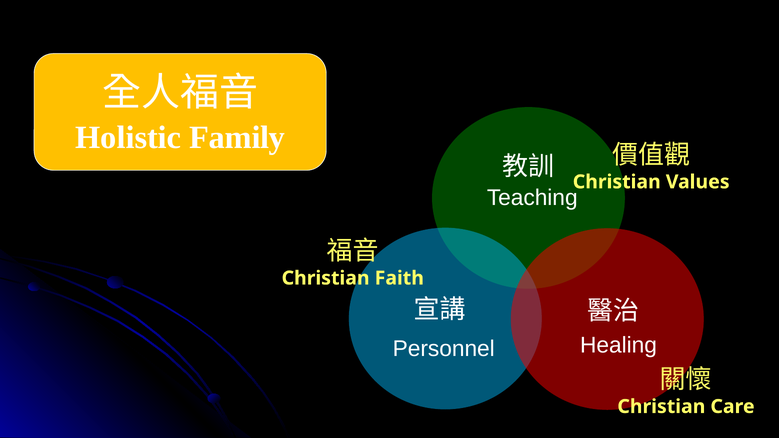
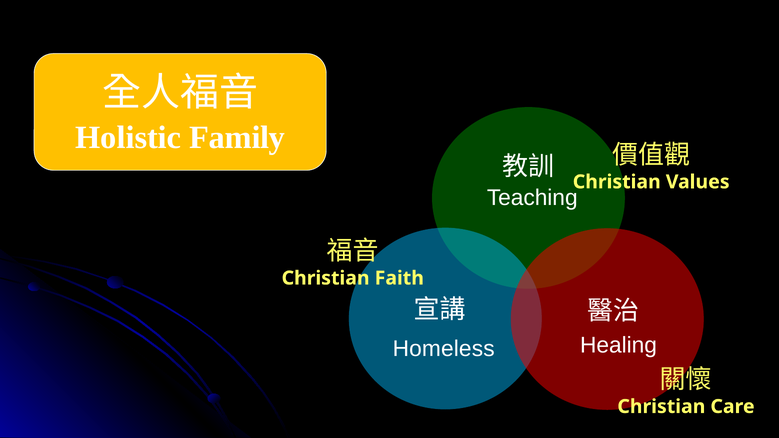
Personnel: Personnel -> Homeless (444, 349)
